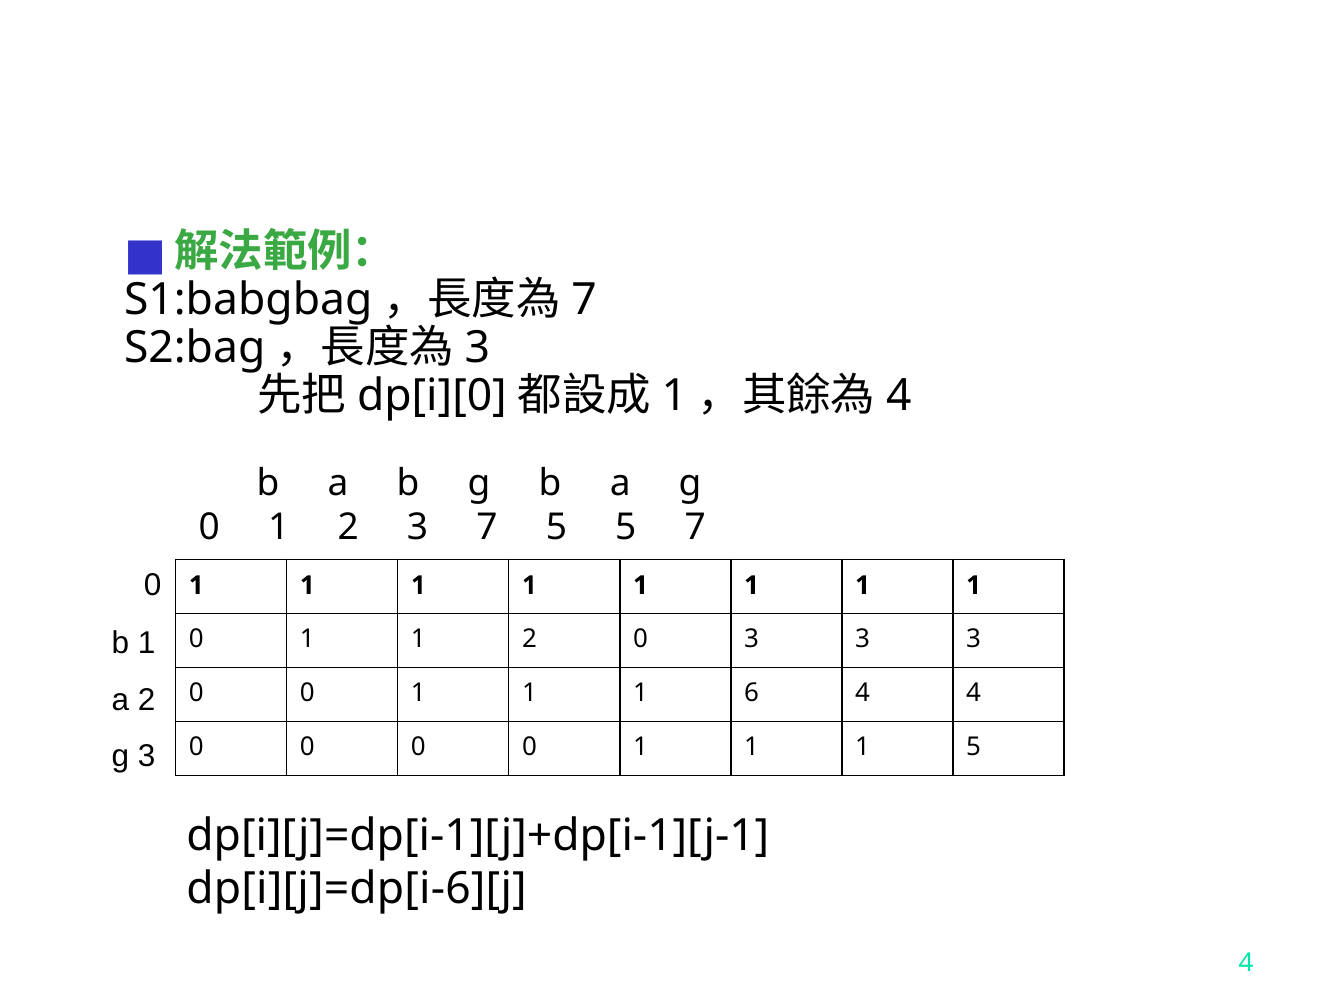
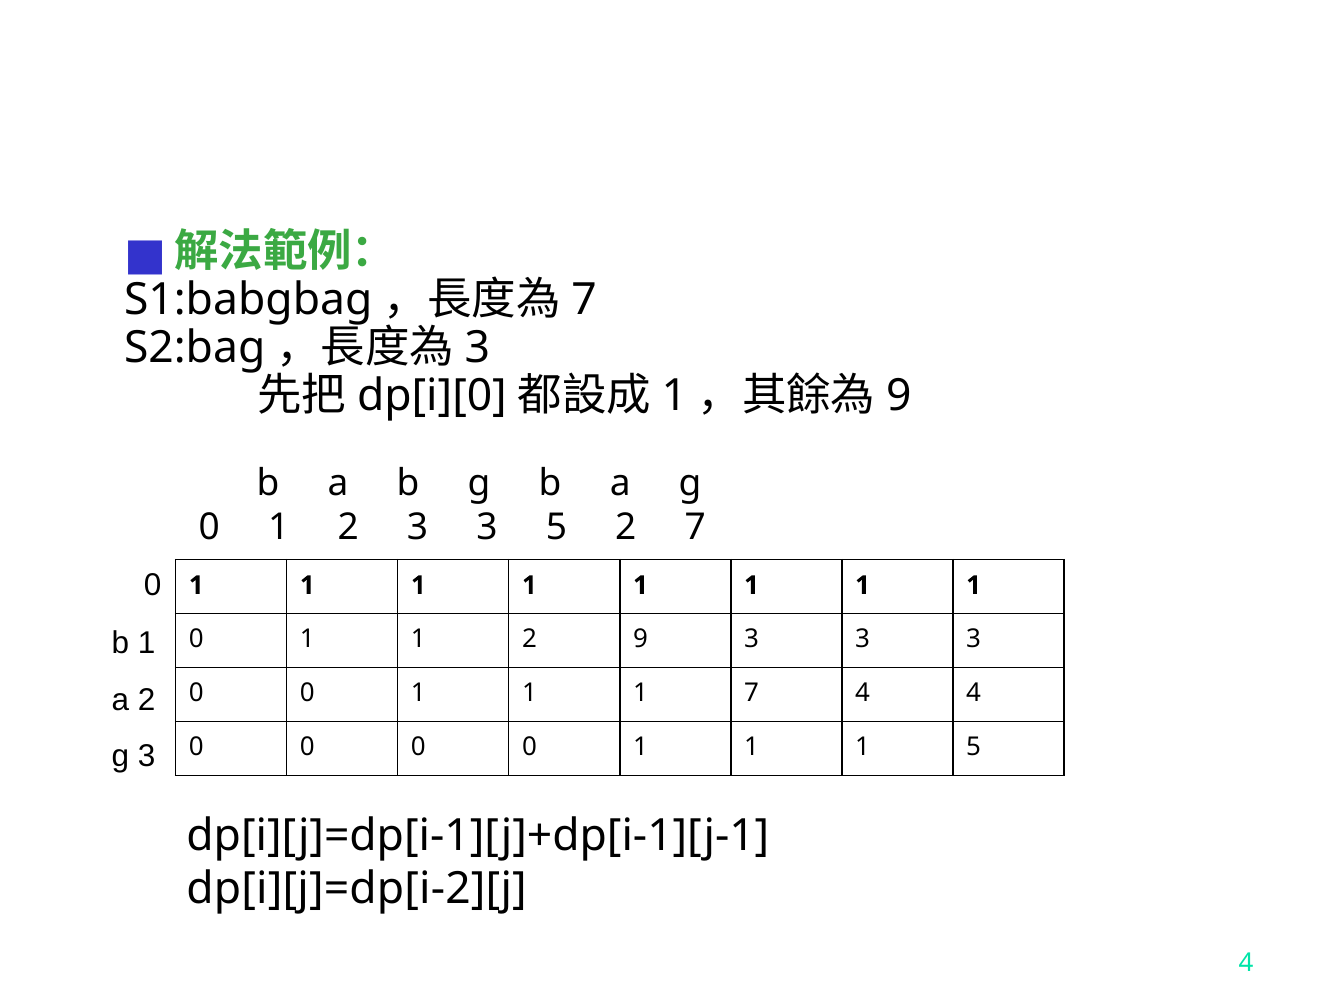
4: 4 -> 9 (899, 396)
2 3 7: 7 -> 3 (487, 528)
5 5: 5 -> 2 (626, 528)
2 0: 0 -> 9 (640, 640)
1 6: 6 -> 7 (752, 694)
dp[i][j]=dp[i-6][j: dp[i][j]=dp[i-6][j -> dp[i][j]=dp[i-2][j (357, 889)
